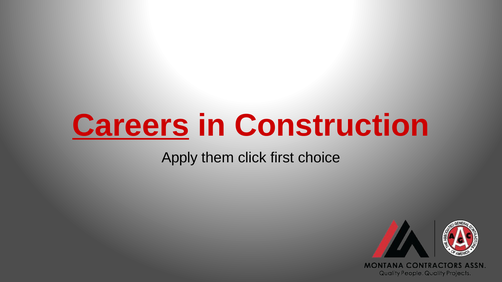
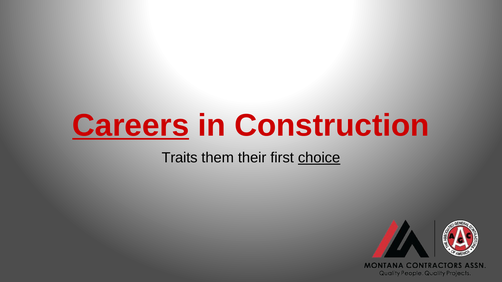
Apply: Apply -> Traits (180, 158)
click: click -> their (252, 158)
choice underline: none -> present (319, 158)
